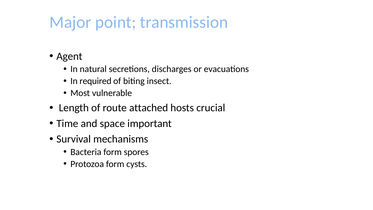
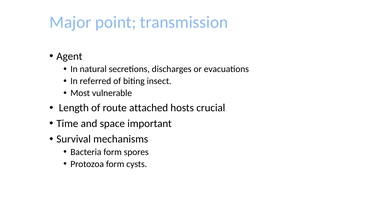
required: required -> referred (95, 81)
